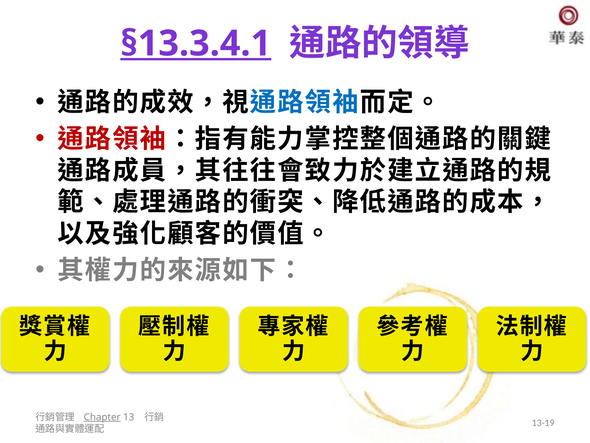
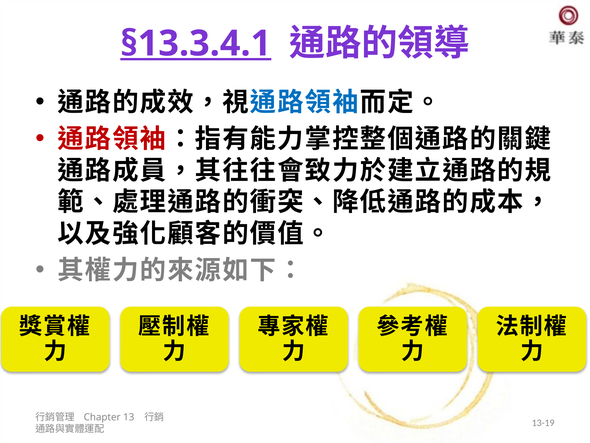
Chapter underline: present -> none (102, 417)
